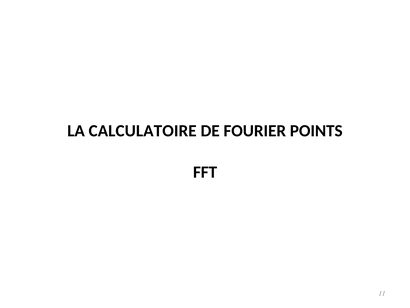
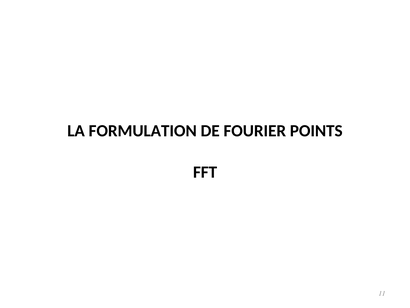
CALCULATOIRE: CALCULATOIRE -> FORMULATION (143, 131)
